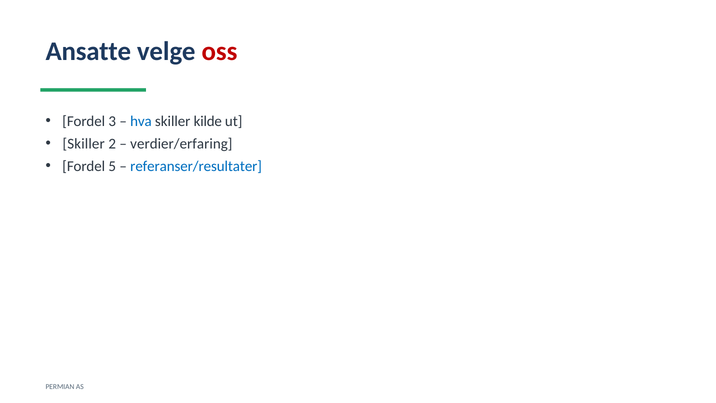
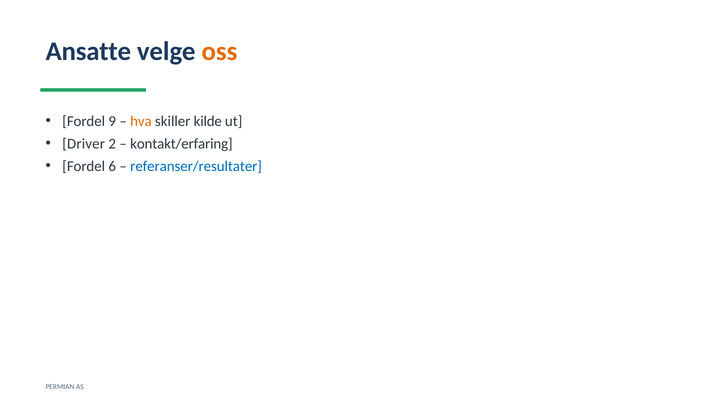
oss colour: red -> orange (219, 51)
3: 3 -> 9 (112, 121)
hva colour: blue -> orange (141, 121)
Skiller: Skiller -> Driver (84, 144)
verdier/erfaring: verdier/erfaring -> kontakt/erfaring (181, 144)
5: 5 -> 6 (112, 166)
